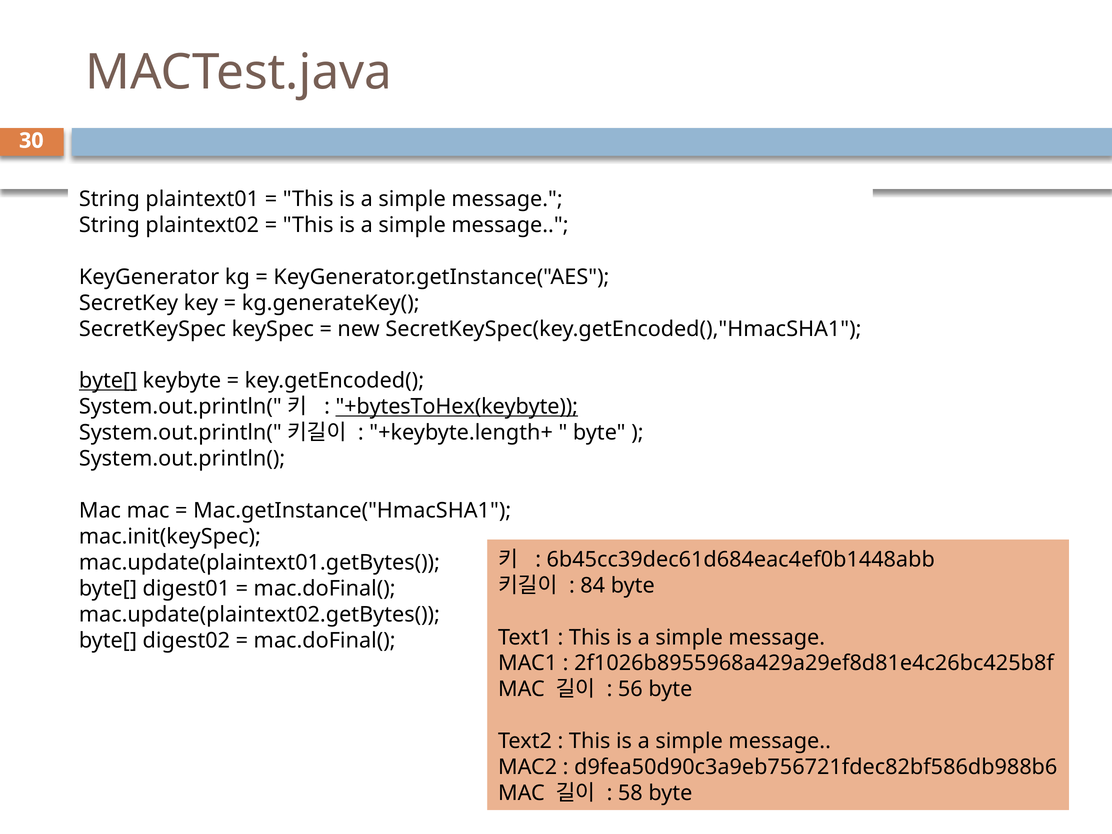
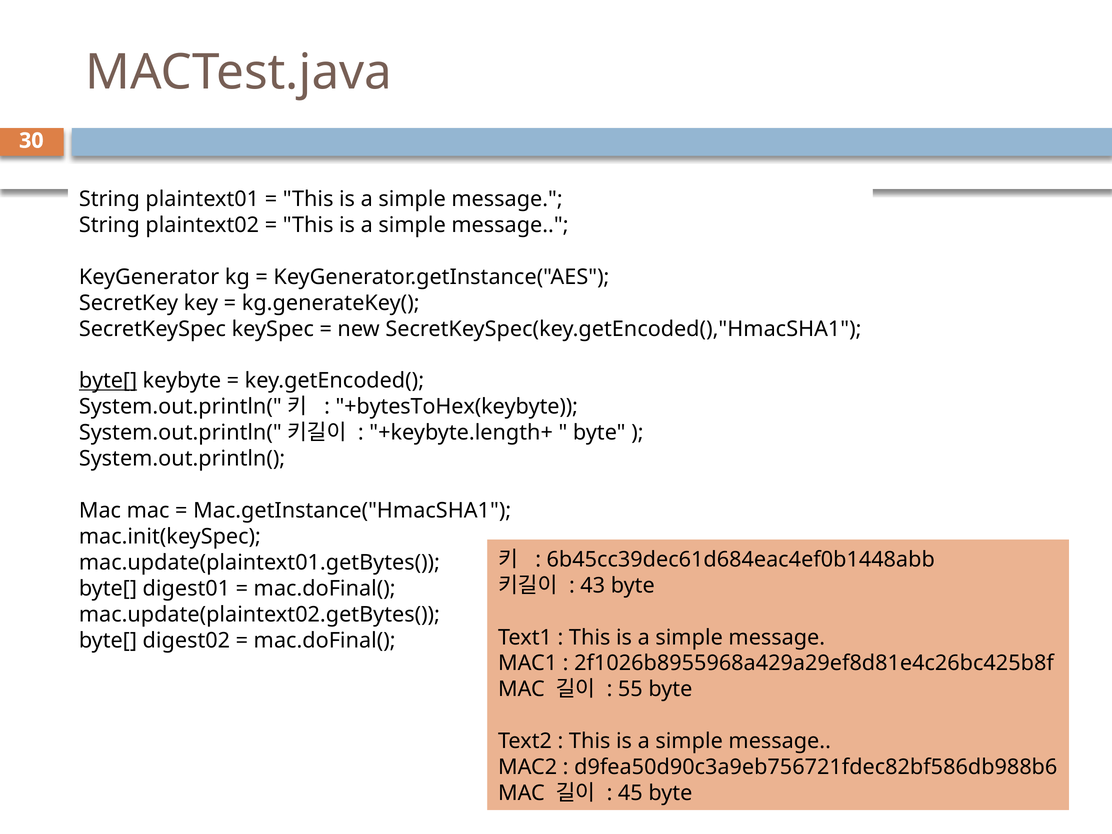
+bytesToHex(keybyte underline: present -> none (457, 407)
84: 84 -> 43 (593, 585)
56: 56 -> 55 (630, 689)
58: 58 -> 45 (630, 793)
